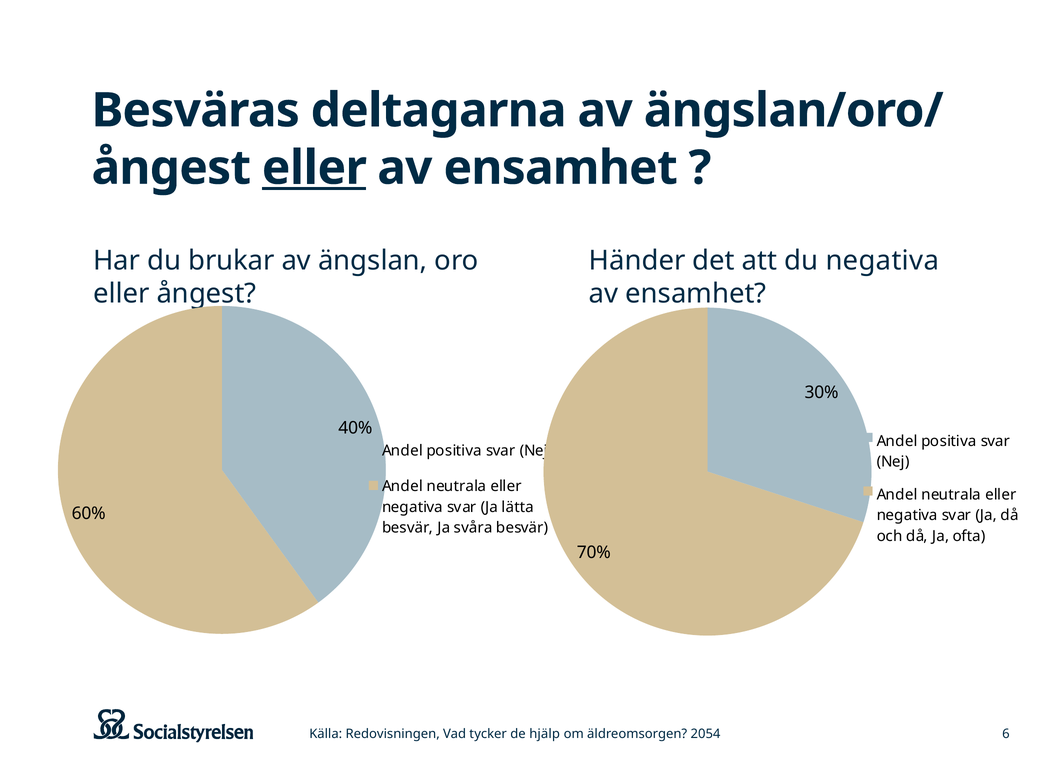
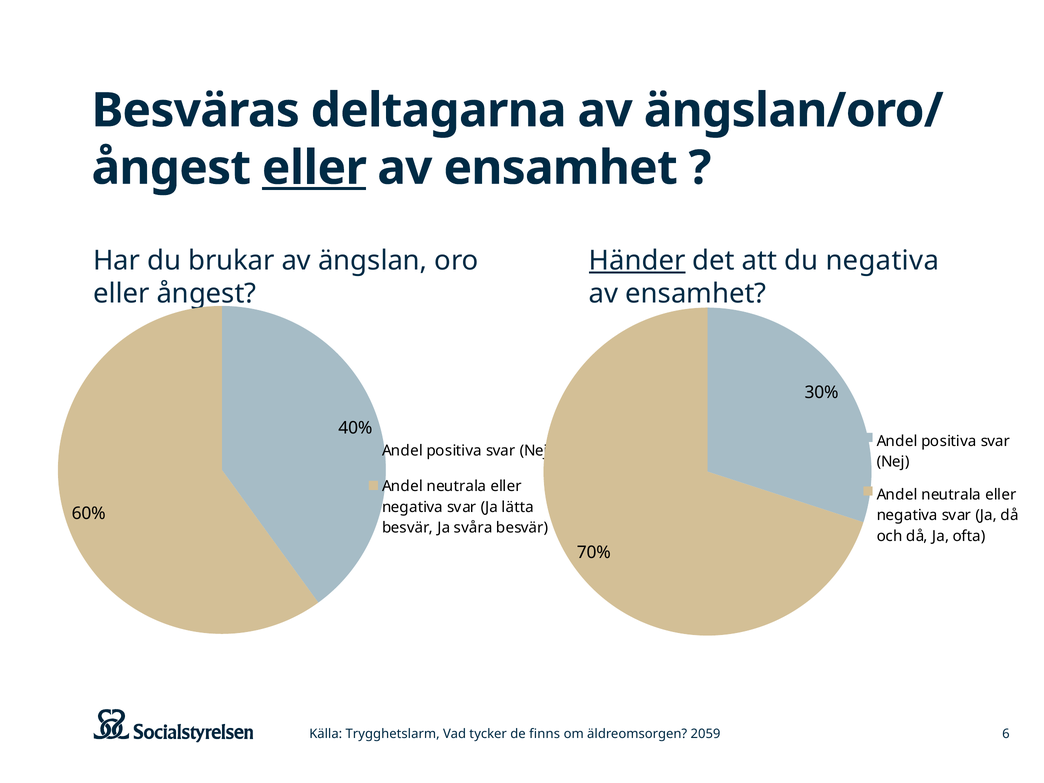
Händer underline: none -> present (637, 261)
Redovisningen: Redovisningen -> Trygghetslarm (393, 734)
hjälp: hjälp -> finns (545, 734)
2054: 2054 -> 2059 (706, 734)
